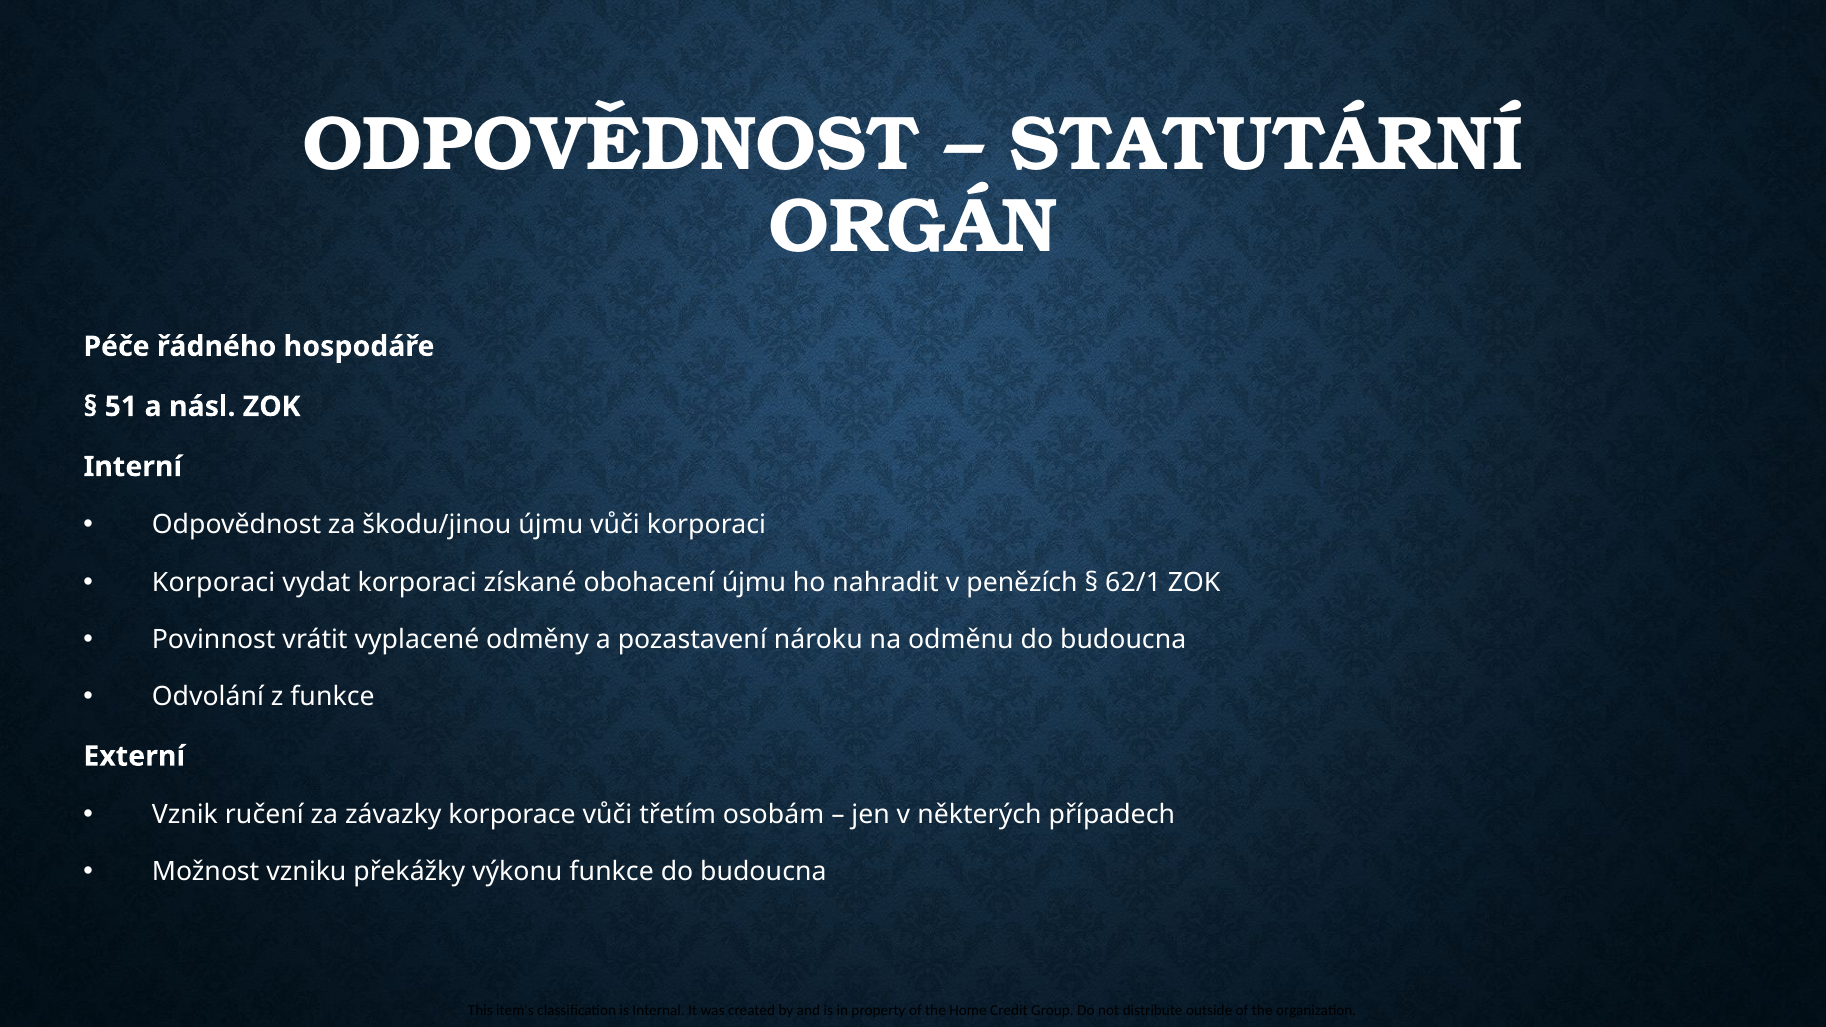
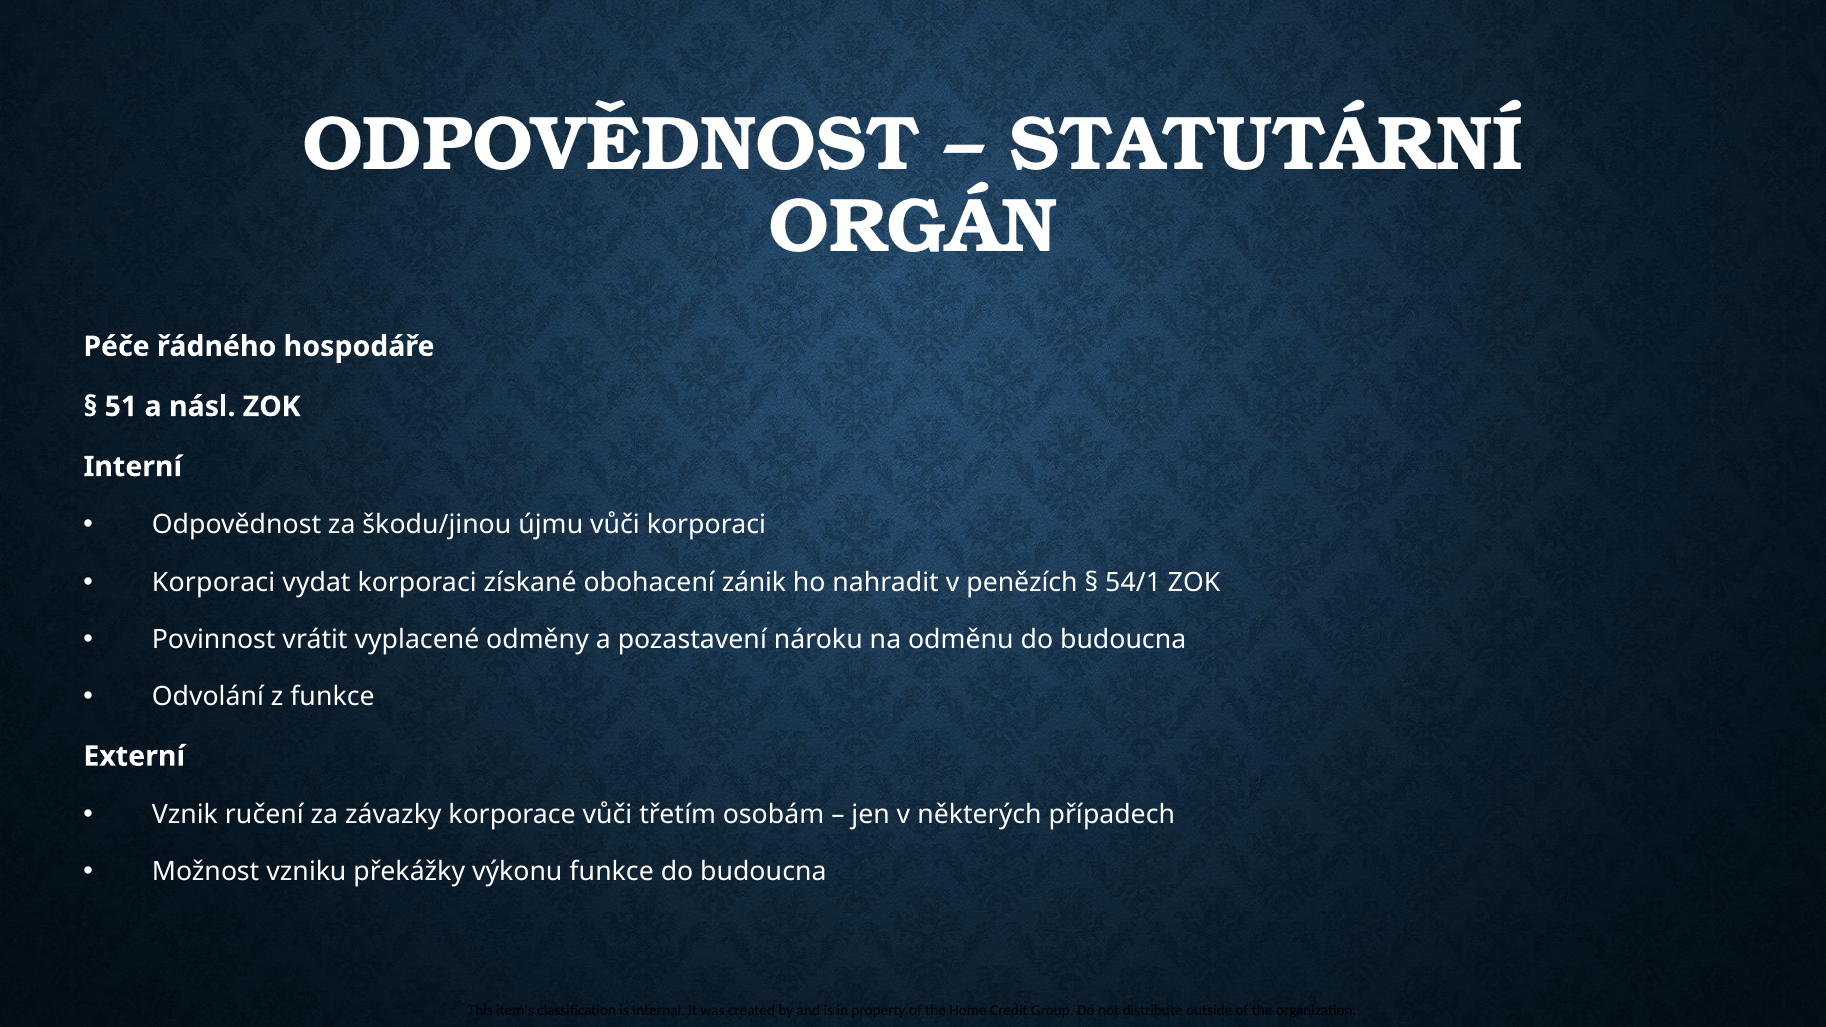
obohacení újmu: újmu -> zánik (754, 583)
62/1: 62/1 -> 54/1 (1133, 583)
